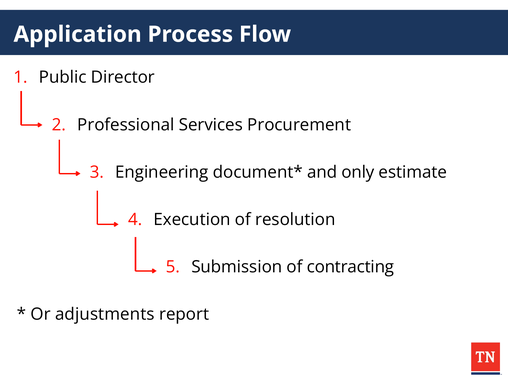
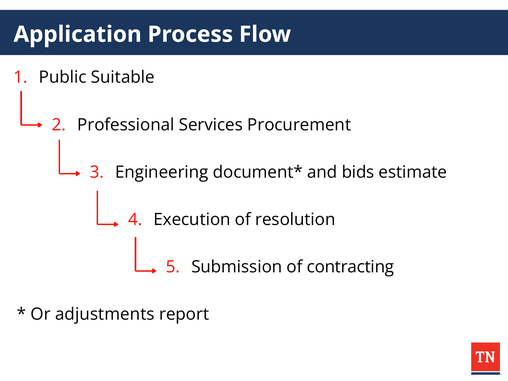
Director: Director -> Suitable (123, 77)
only: only -> bids (358, 172)
